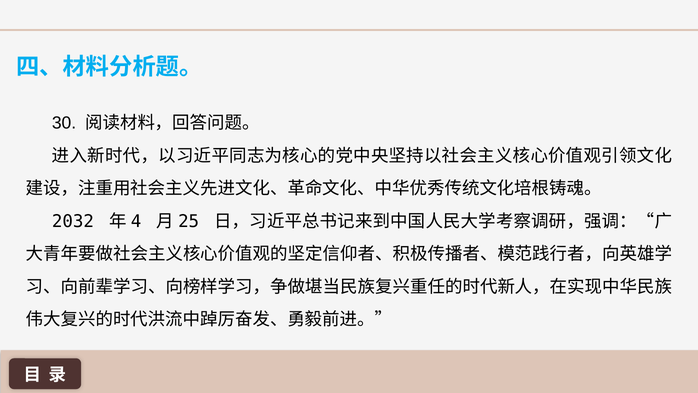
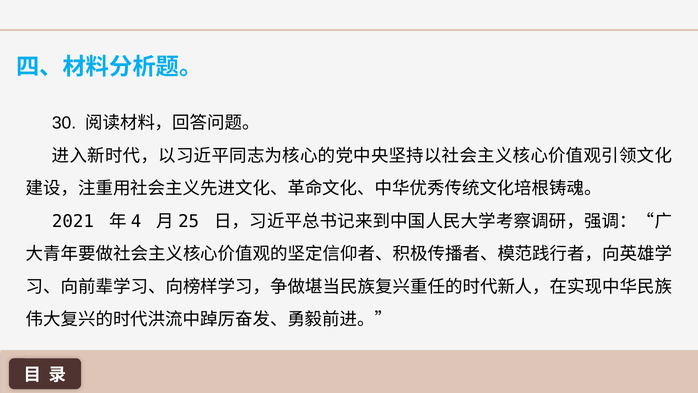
2032: 2032 -> 2021 (73, 221)
